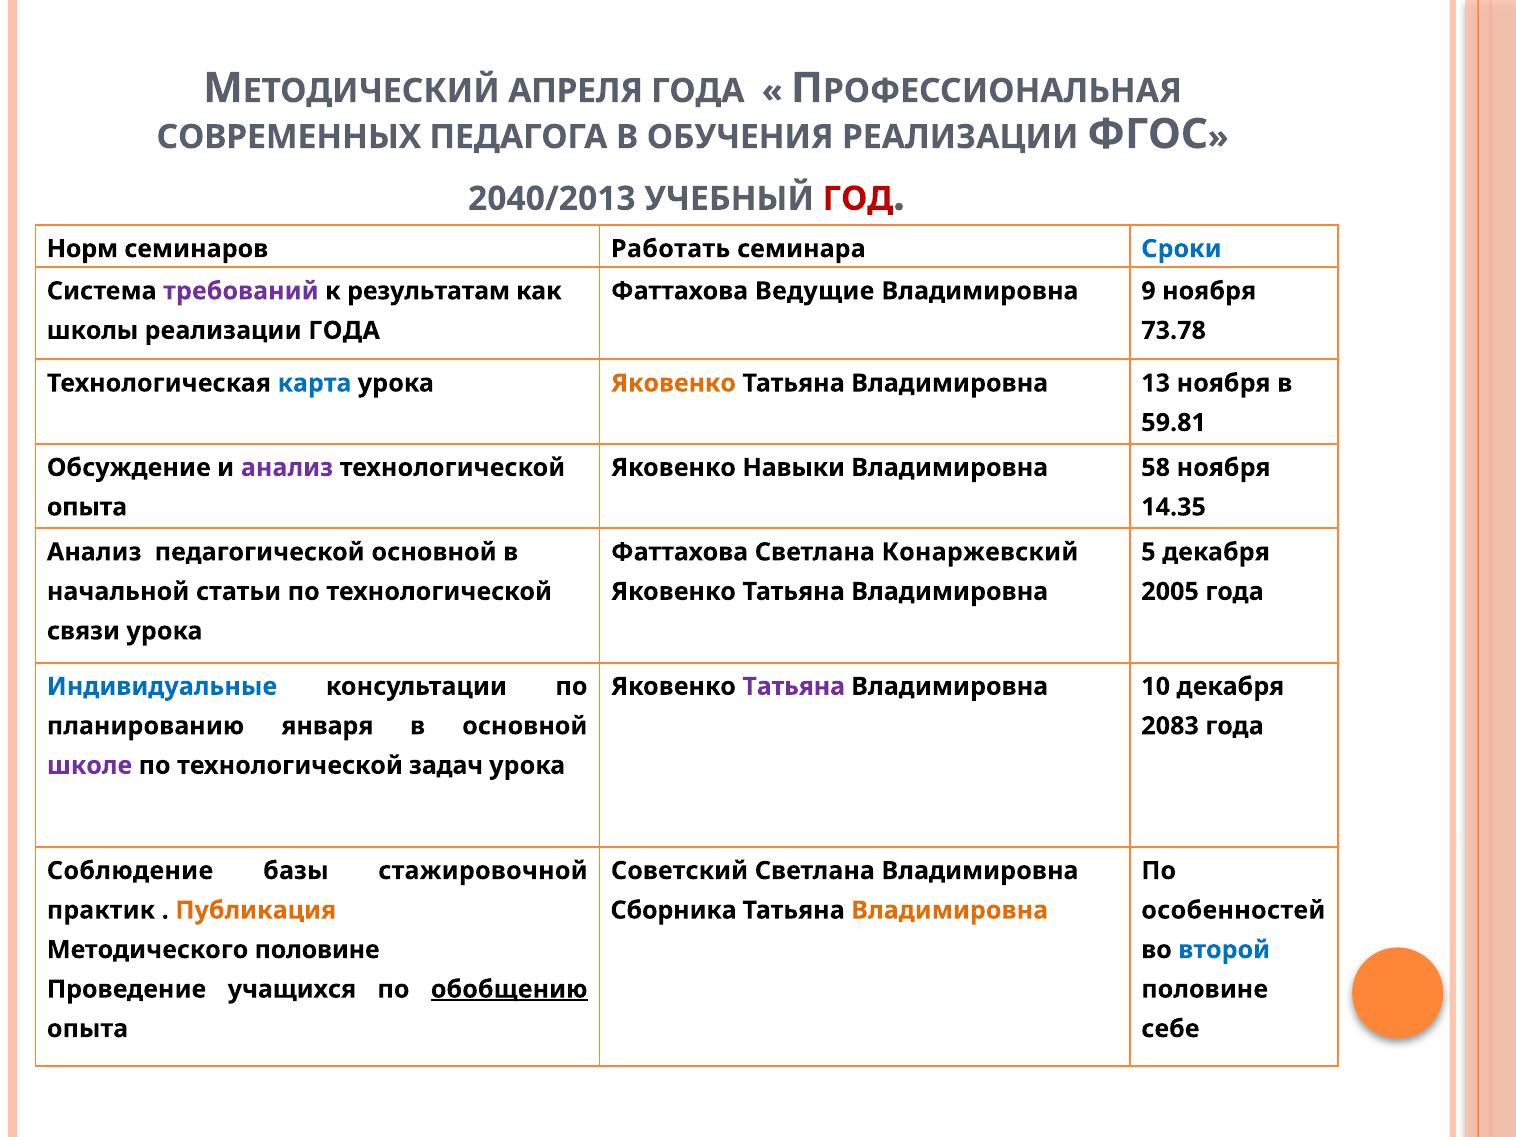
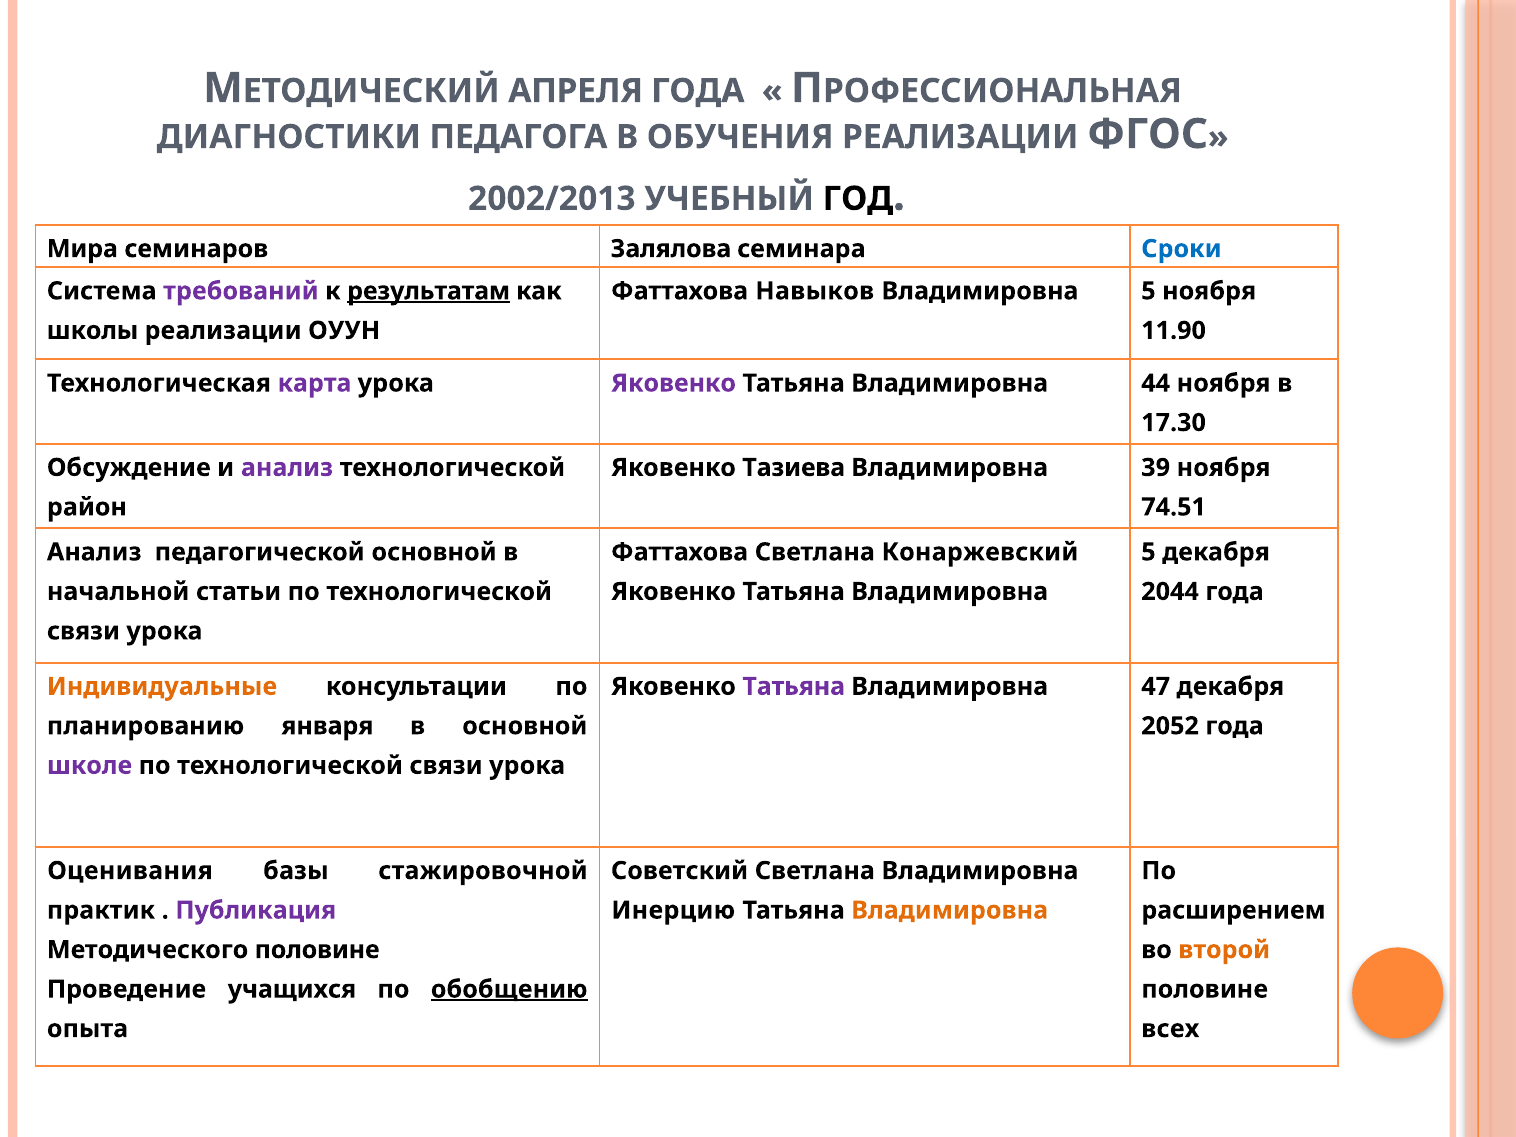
СОВРЕМЕННЫХ: СОВРЕМЕННЫХ -> ДИАГНОСТИКИ (289, 137)
2040/2013: 2040/2013 -> 2002/2013 (552, 199)
ГОД colour: red -> black (858, 199)
Норм: Норм -> Мира (82, 249)
Работать: Работать -> Залялова (671, 249)
результатам underline: none -> present (429, 291)
Ведущие: Ведущие -> Навыков (815, 291)
9: 9 -> 5 (1148, 291)
реализации ГОДА: ГОДА -> ОУУН (344, 331)
73.78: 73.78 -> 11.90 (1174, 331)
карта colour: blue -> purple (314, 383)
Яковенко colour: orange -> purple (673, 383)
13: 13 -> 44 (1156, 383)
59.81: 59.81 -> 17.30 (1174, 423)
Навыки: Навыки -> Тазиева (794, 468)
58: 58 -> 39 (1156, 468)
опыта: опыта -> район (87, 507)
14.35: 14.35 -> 74.51 (1174, 507)
2005: 2005 -> 2044 (1170, 592)
Индивидуальные colour: blue -> orange (162, 686)
10: 10 -> 47 (1156, 686)
2083: 2083 -> 2052 (1170, 726)
задач: задач -> связи (446, 765)
Соблюдение: Соблюдение -> Оценивания (130, 871)
Публикация colour: orange -> purple (256, 910)
Сборника: Сборника -> Инерцию (673, 910)
особенностей: особенностей -> расширением (1233, 910)
второй colour: blue -> orange (1224, 950)
себе: себе -> всех (1170, 1029)
